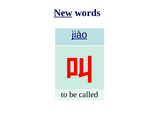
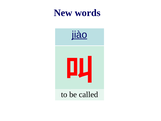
New underline: present -> none (63, 13)
